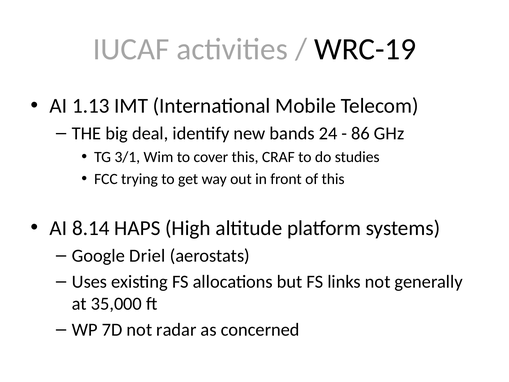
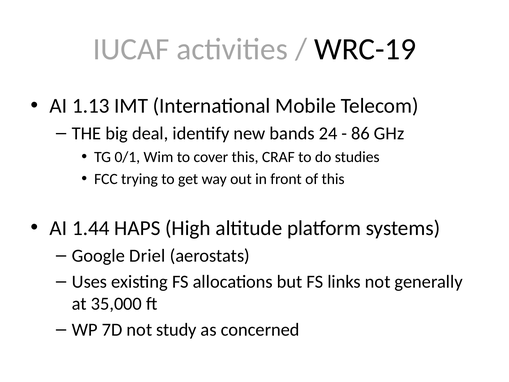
3/1: 3/1 -> 0/1 (127, 157)
8.14: 8.14 -> 1.44 (91, 228)
radar: radar -> study (176, 330)
